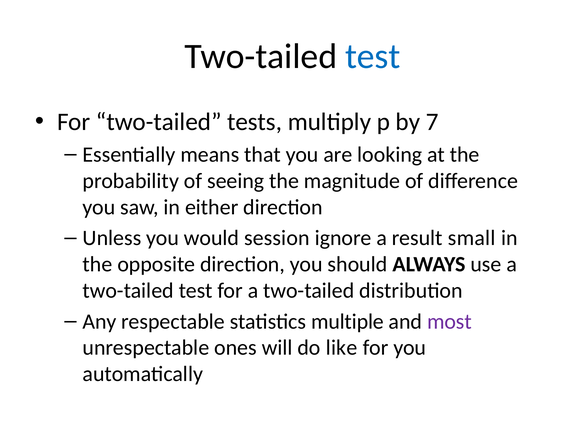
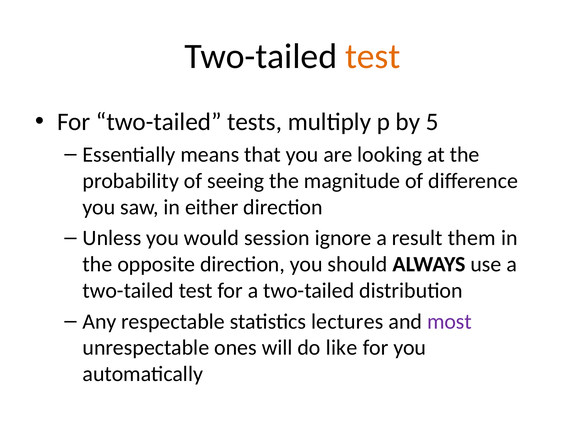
test colour: blue -> orange (373, 57)
7: 7 -> 5 (432, 122)
small: small -> them (472, 238)
multiple: multiple -> lectures (347, 322)
